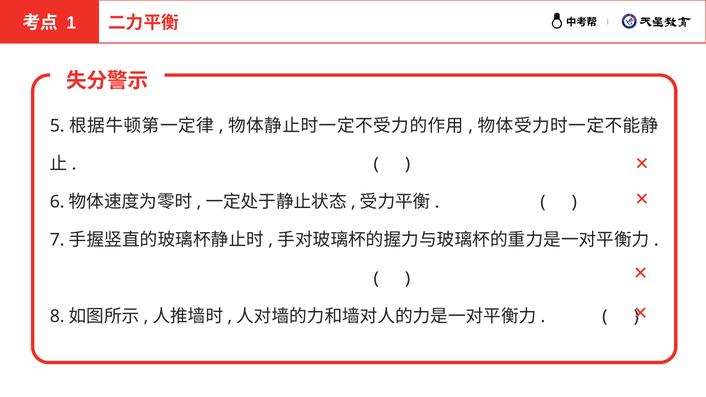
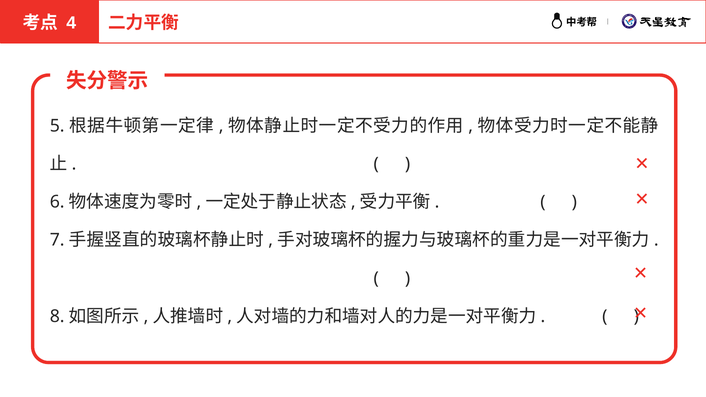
1: 1 -> 4 (71, 23)
